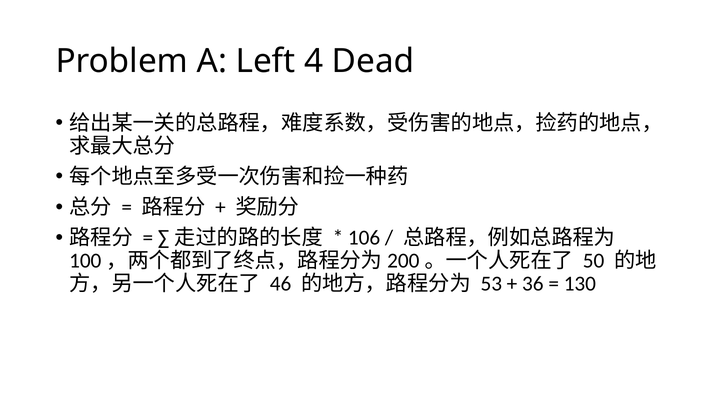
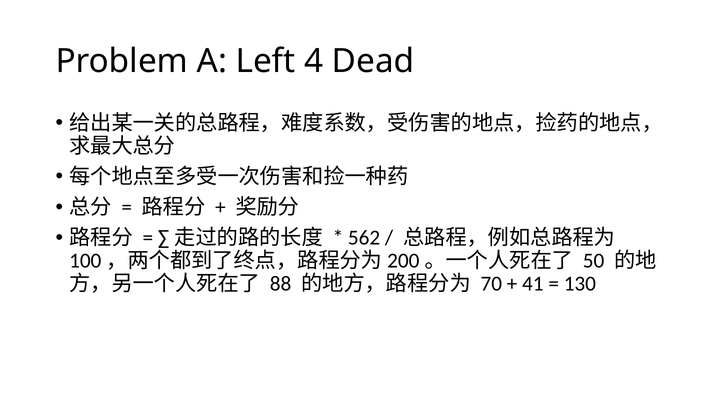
106: 106 -> 562 (364, 238)
46: 46 -> 88 (281, 283)
53: 53 -> 70 (491, 283)
36: 36 -> 41 (533, 283)
